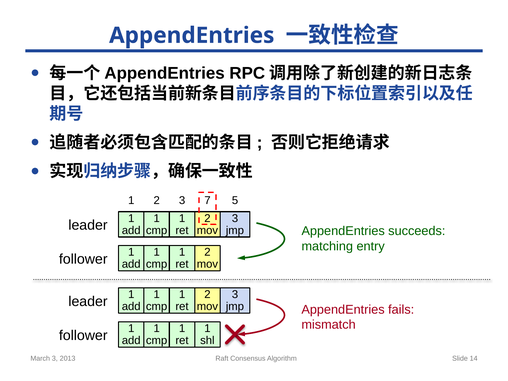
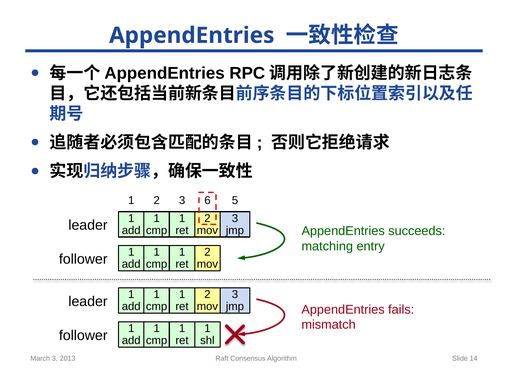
7: 7 -> 6 (207, 201)
